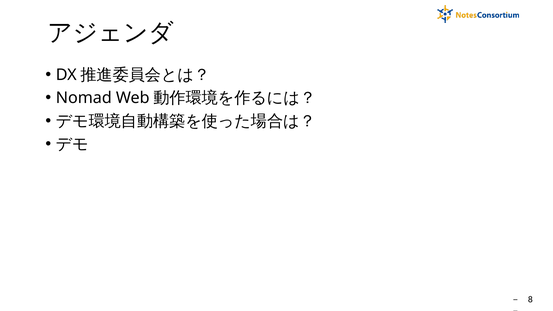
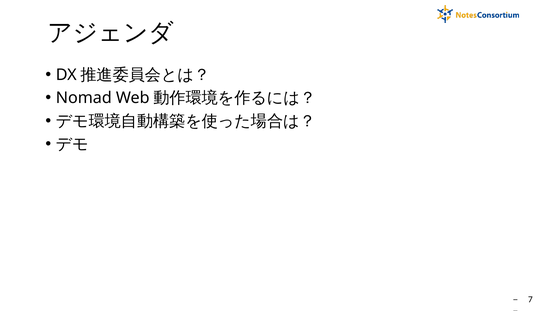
8: 8 -> 7 (530, 299)
